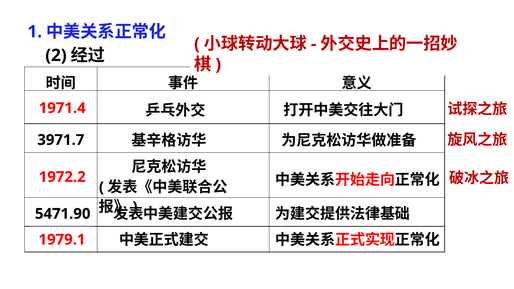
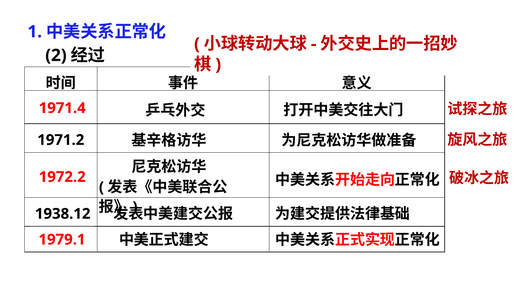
3971.7: 3971.7 -> 1971.2 (61, 140)
5471.90: 5471.90 -> 1938.12 (63, 214)
